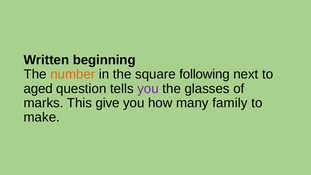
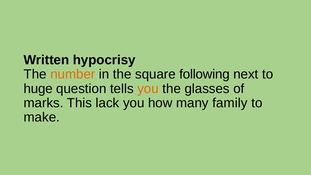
beginning: beginning -> hypocrisy (104, 60)
aged: aged -> huge (38, 89)
you colour: purple -> orange (148, 89)
give: give -> lack (108, 103)
